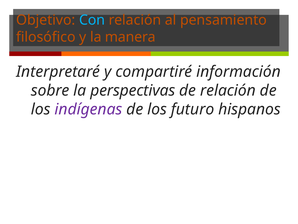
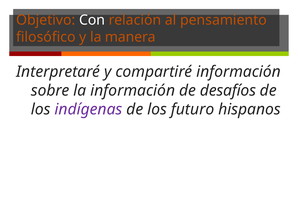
Con colour: light blue -> white (92, 20)
la perspectivas: perspectivas -> información (133, 90)
de relación: relación -> desafíos (228, 90)
